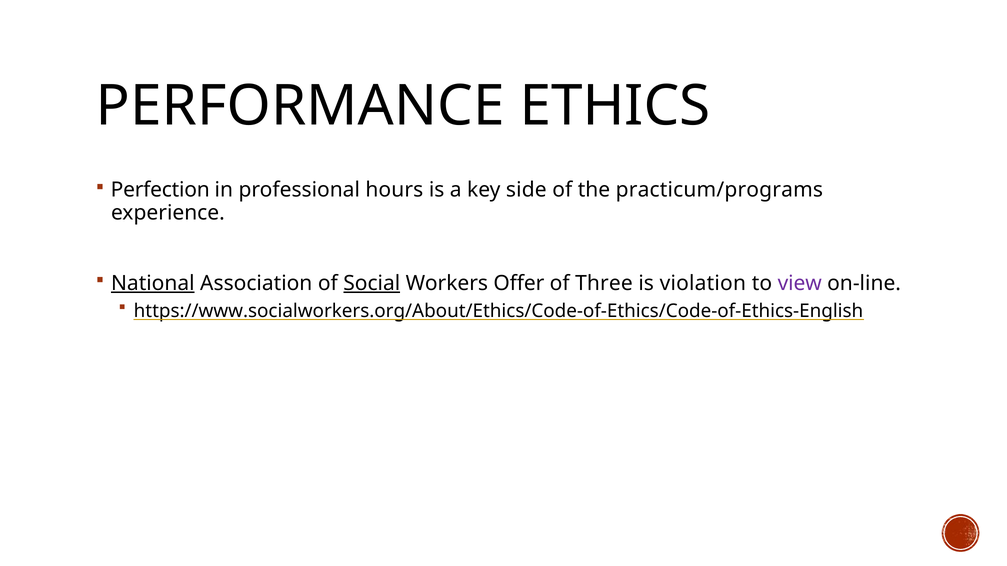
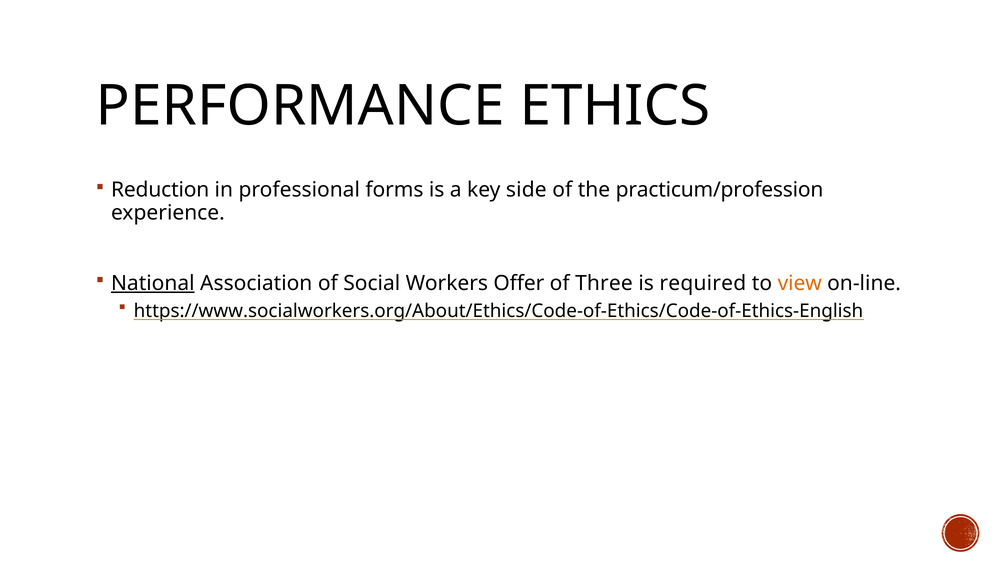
Perfection: Perfection -> Reduction (160, 190)
hours: hours -> forms (394, 190)
practicum/programs: practicum/programs -> practicum/profession (720, 190)
Social underline: present -> none (372, 283)
violation: violation -> required (703, 283)
view colour: purple -> orange (800, 283)
